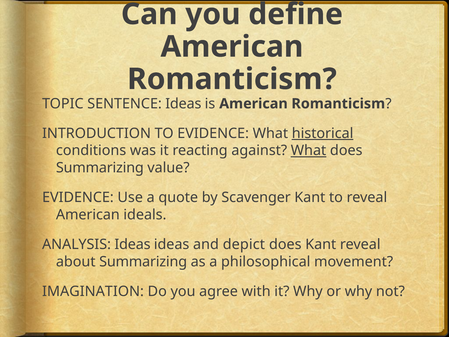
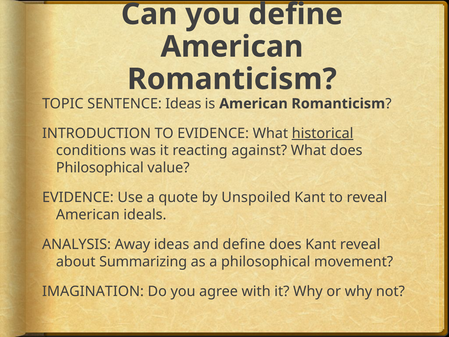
What underline: present -> none (309, 150)
Summarizing: Summarizing -> Philosophical (100, 168)
Scavenger: Scavenger -> Unspoiled (256, 197)
ANALYSIS Ideas: Ideas -> Away (132, 244)
and depict: depict -> define (244, 244)
